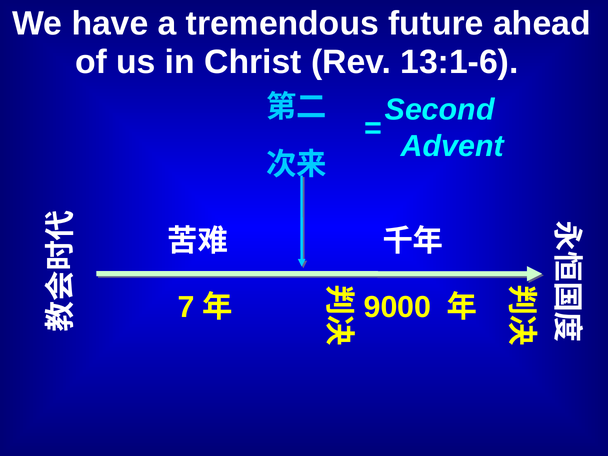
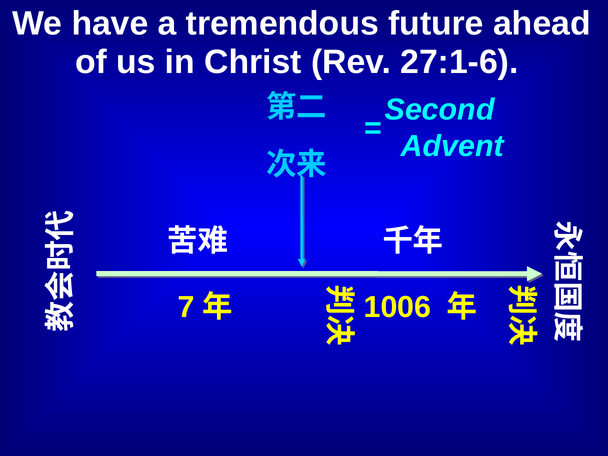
13:1-6: 13:1-6 -> 27:1-6 (459, 62)
9000: 9000 -> 1006 (397, 307)
